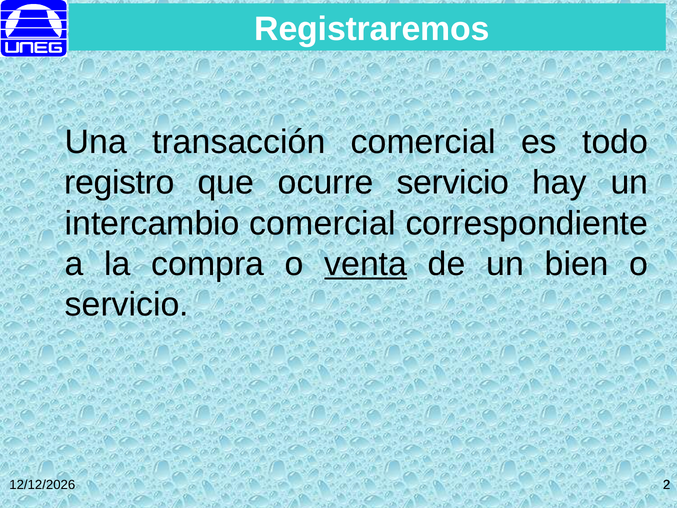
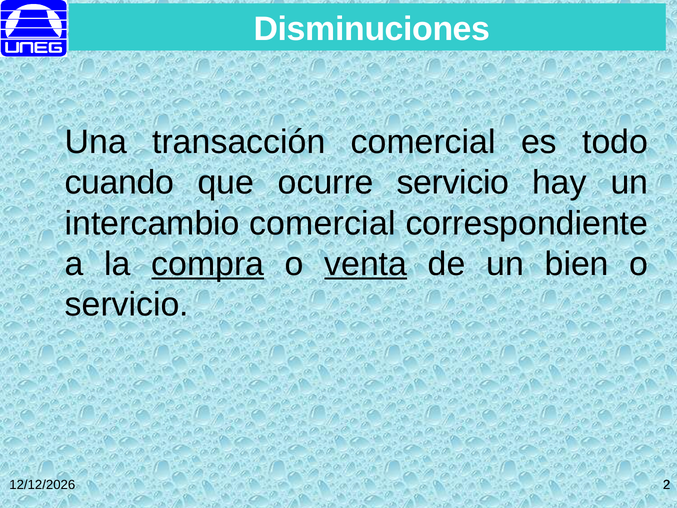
Registraremos: Registraremos -> Disminuciones (372, 29)
registro: registro -> cuando (120, 183)
compra underline: none -> present (208, 264)
